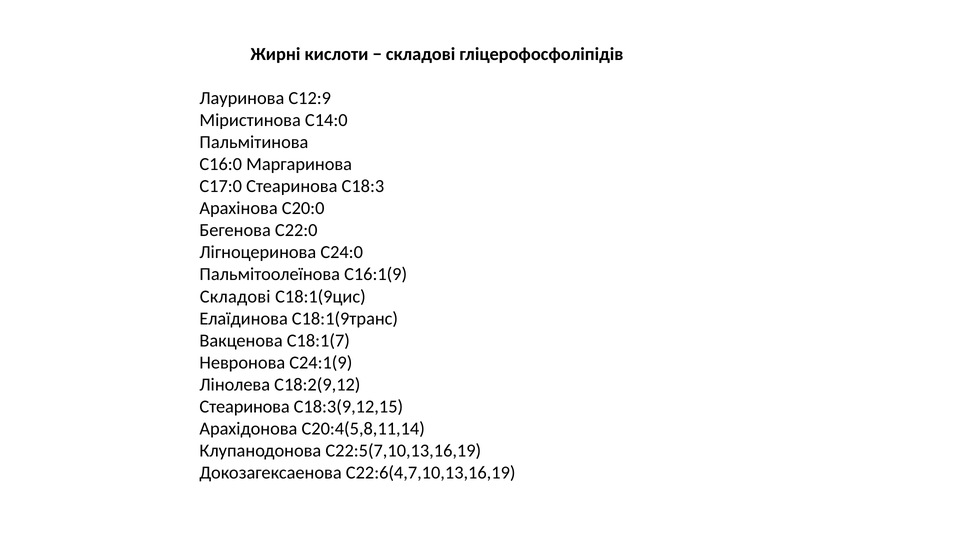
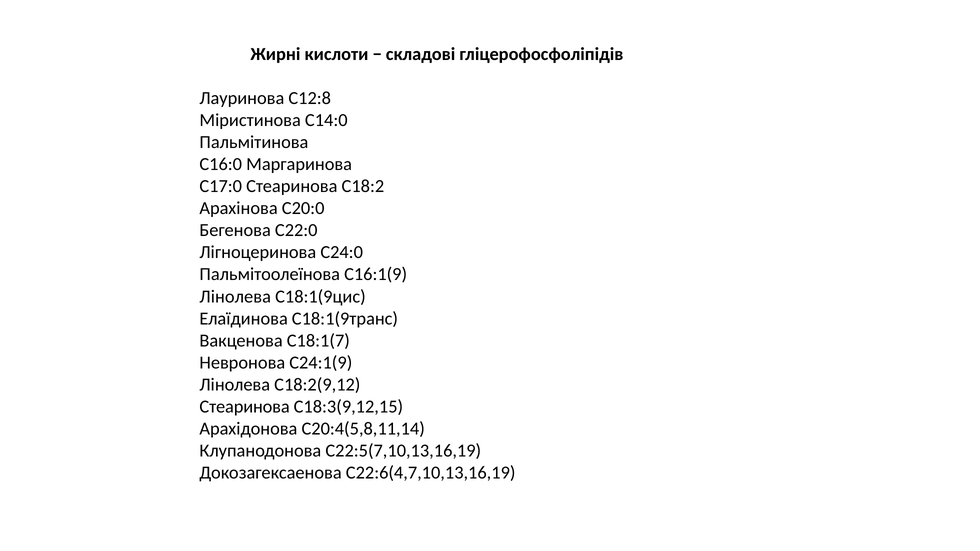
С12:9: С12:9 -> С12:8 (310, 98)
С18:3: С18:3 -> С18:2 (363, 186)
Складові: Складові -> Лінолева (235, 297)
